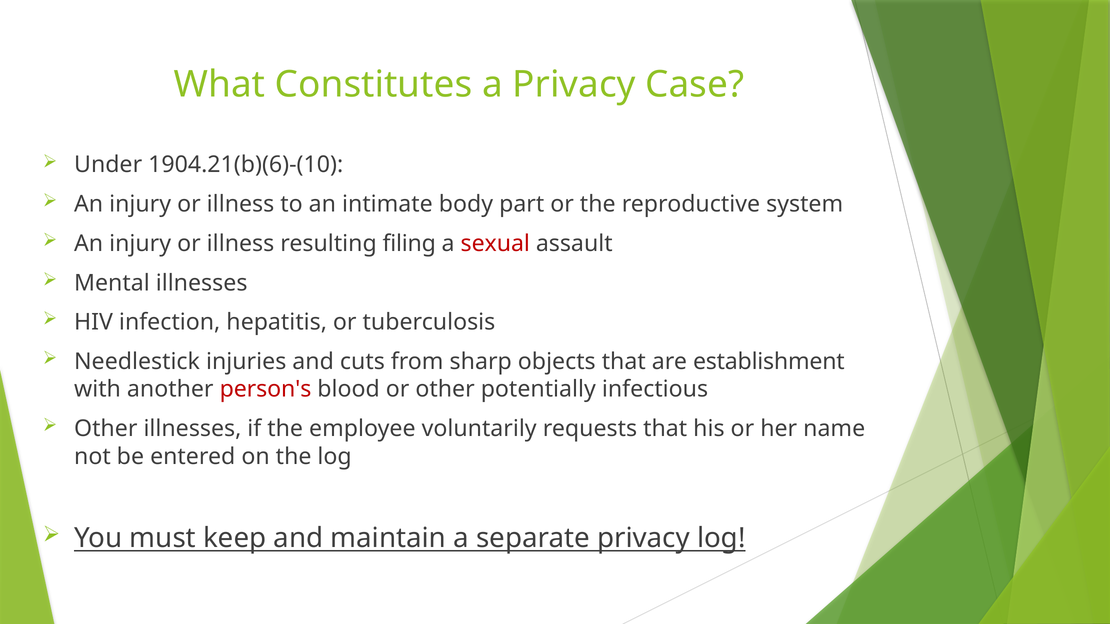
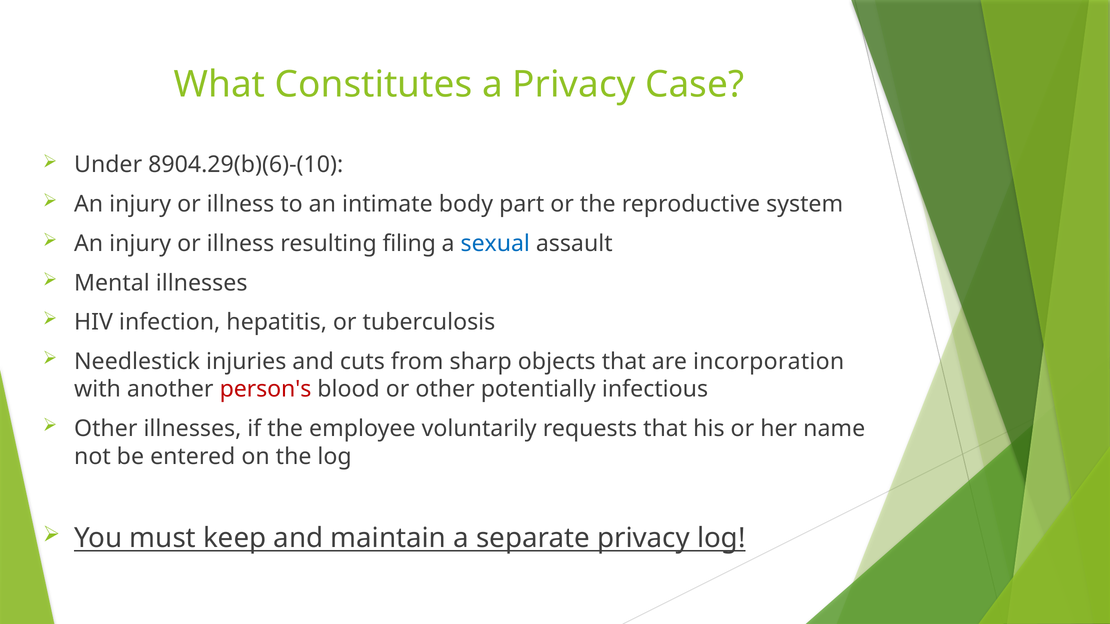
1904.21(b)(6)-(10: 1904.21(b)(6)-(10 -> 8904.29(b)(6)-(10 (246, 165)
sexual colour: red -> blue (495, 244)
establishment: establishment -> incorporation (769, 362)
